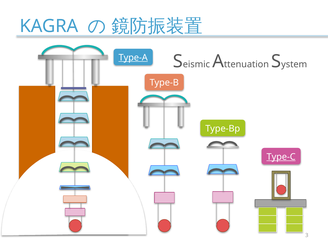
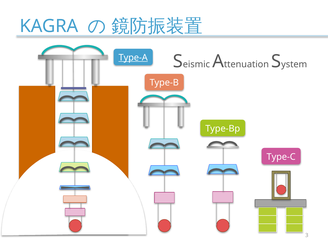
Type-C underline: present -> none (281, 157)
